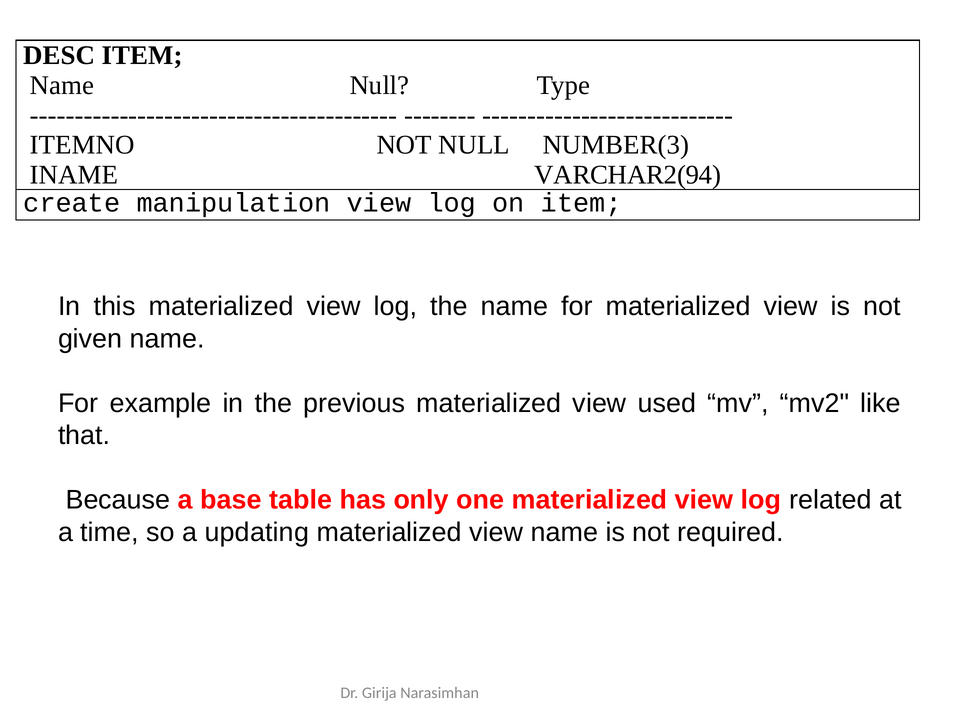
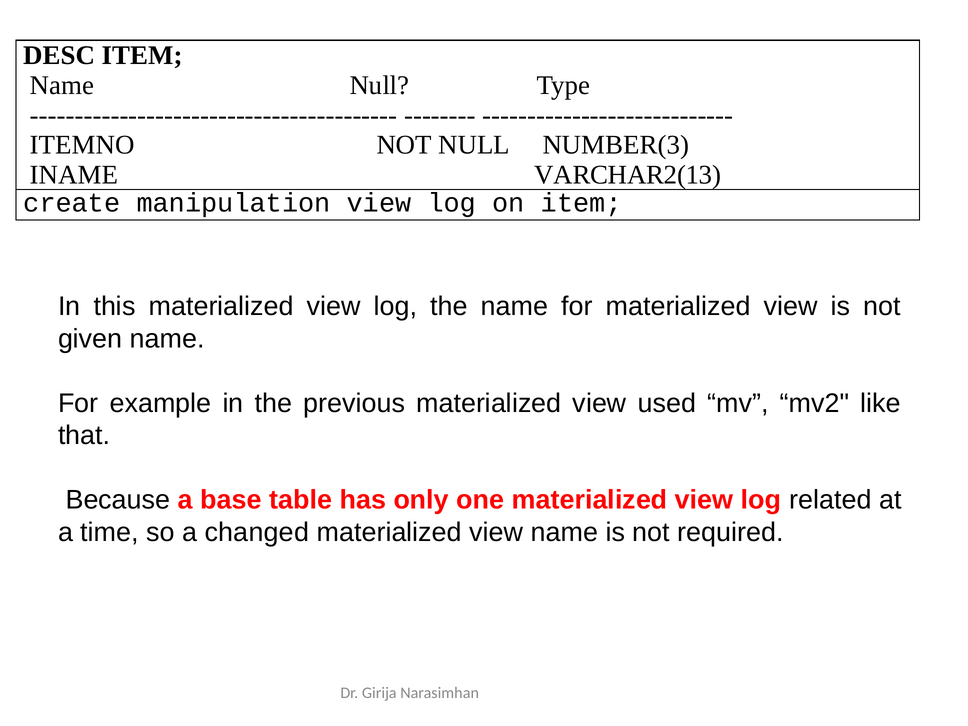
VARCHAR2(94: VARCHAR2(94 -> VARCHAR2(13 (628, 175)
updating: updating -> changed (257, 532)
